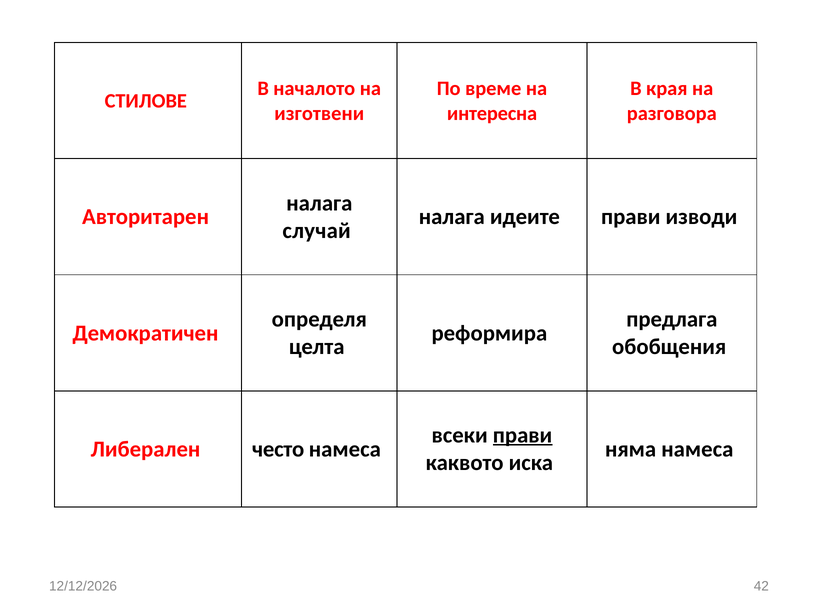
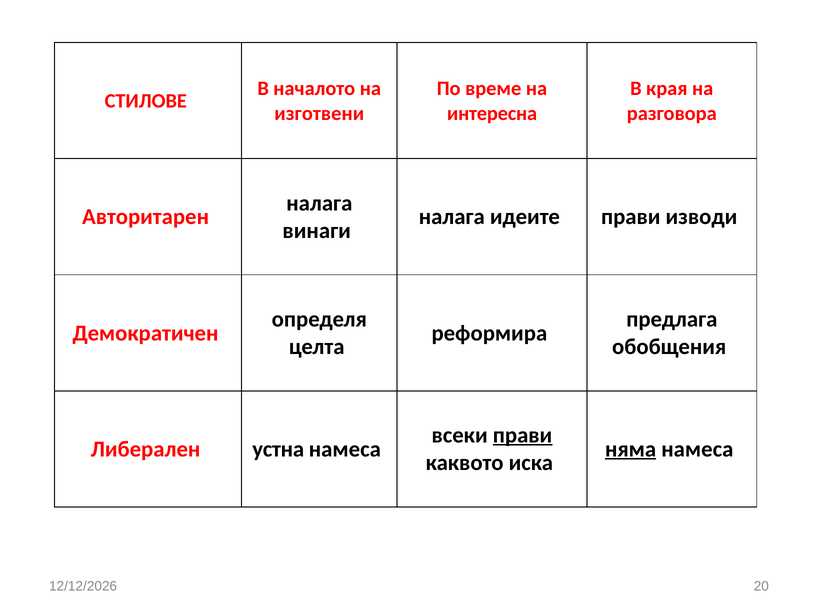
случай: случай -> винаги (317, 231)
често: често -> устна (278, 449)
няма underline: none -> present (631, 449)
42: 42 -> 20 (761, 586)
